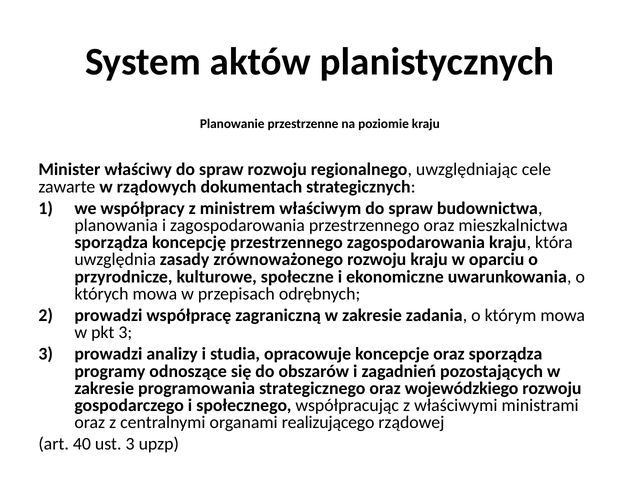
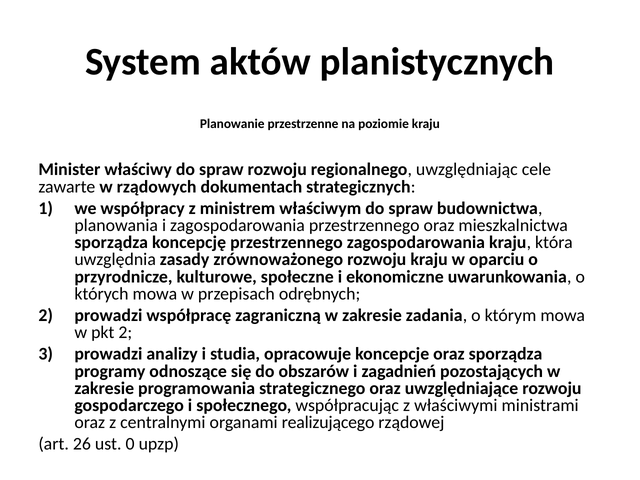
pkt 3: 3 -> 2 (125, 332)
wojewódzkiego: wojewódzkiego -> uwzględniające (462, 388)
40: 40 -> 26 (82, 444)
ust 3: 3 -> 0 (130, 444)
